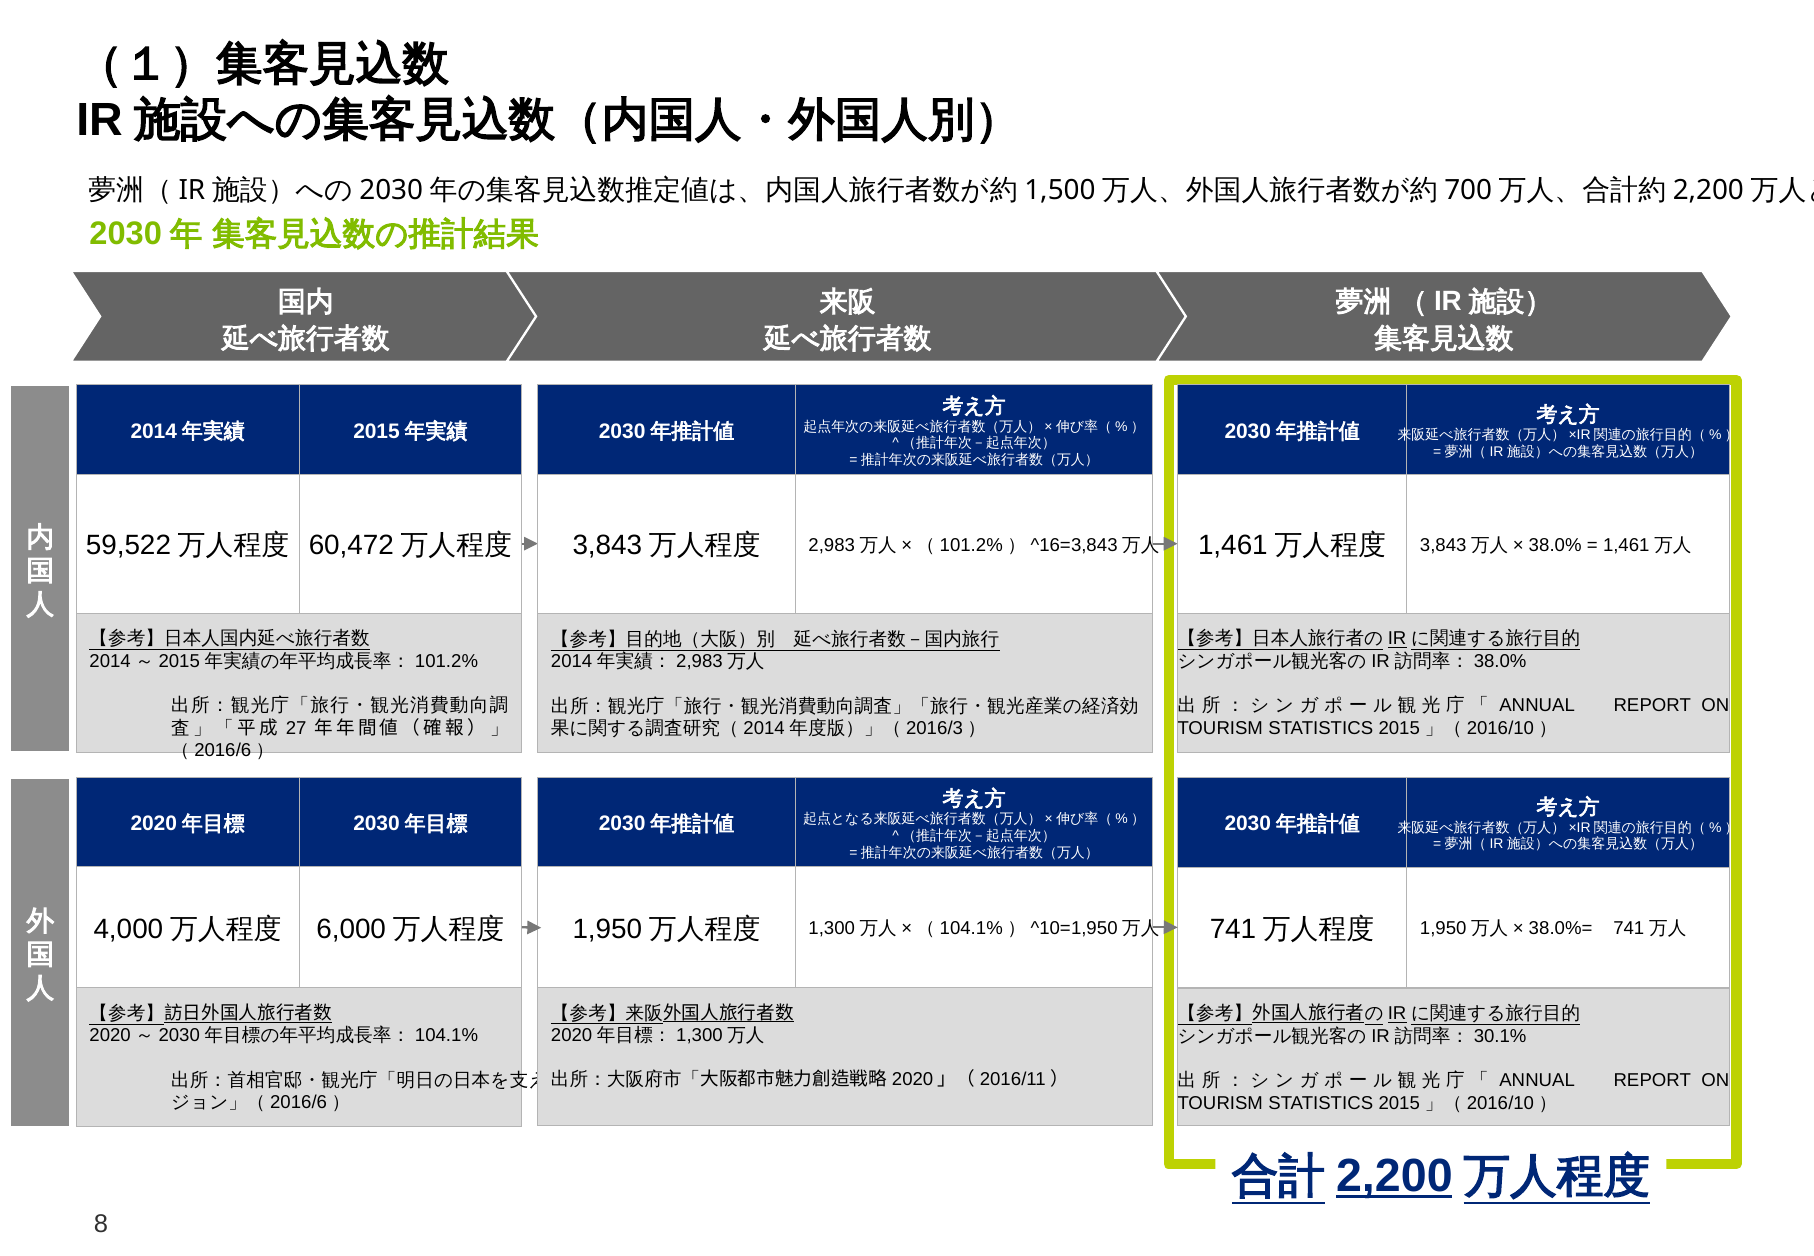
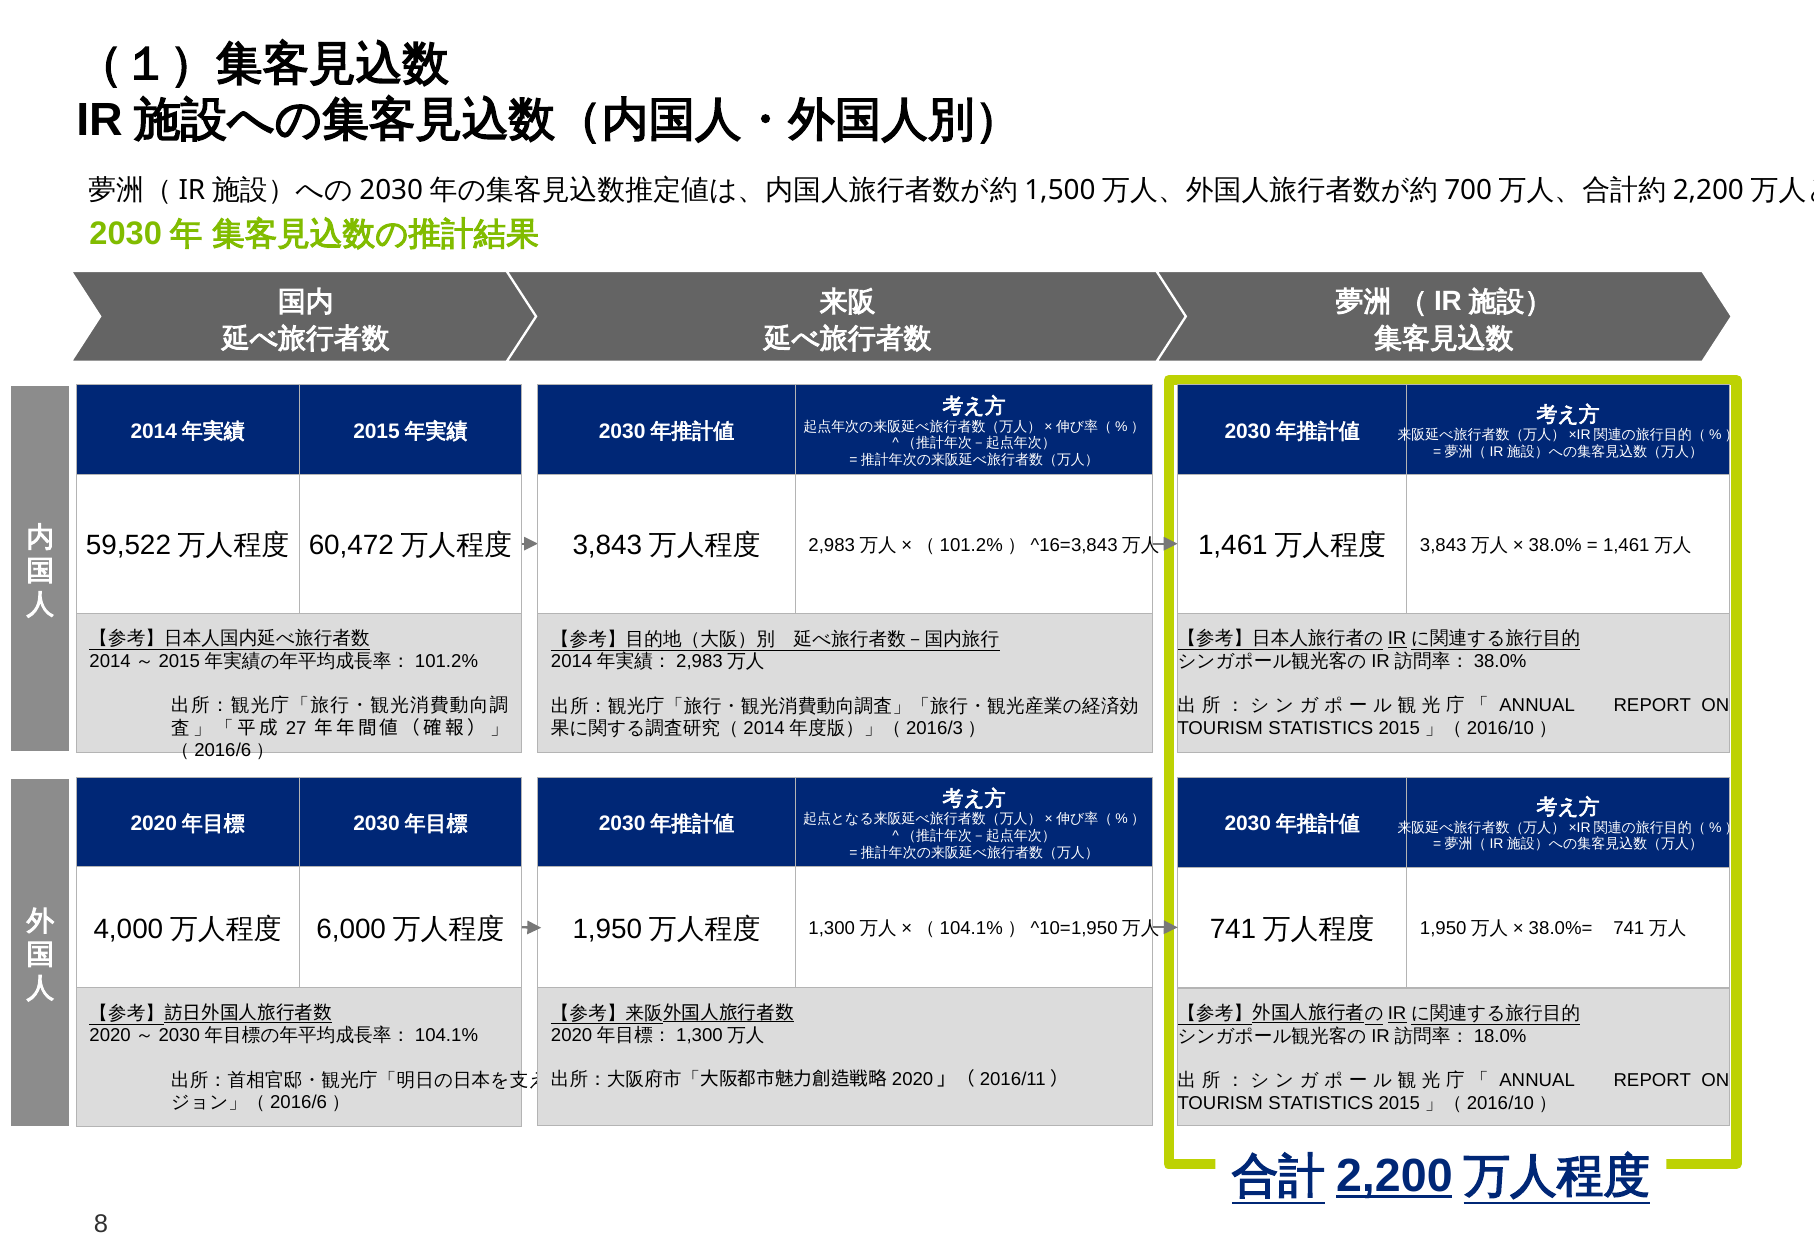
30.1%: 30.1% -> 18.0% (1500, 1036)
